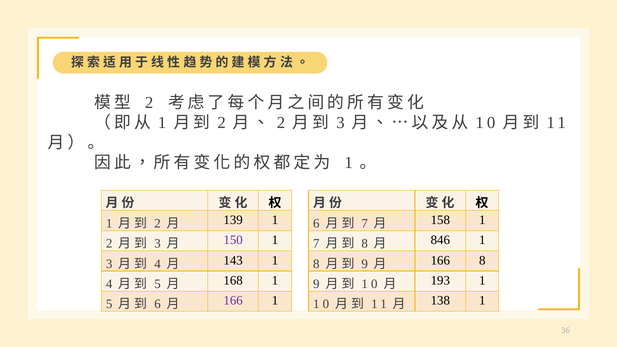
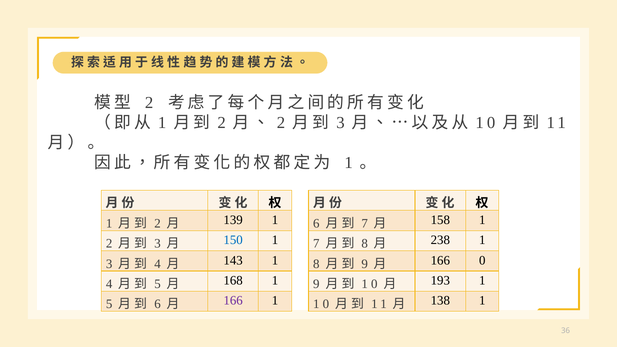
150 colour: purple -> blue (233, 240)
846: 846 -> 238 (440, 240)
166 8: 8 -> 0 (482, 260)
